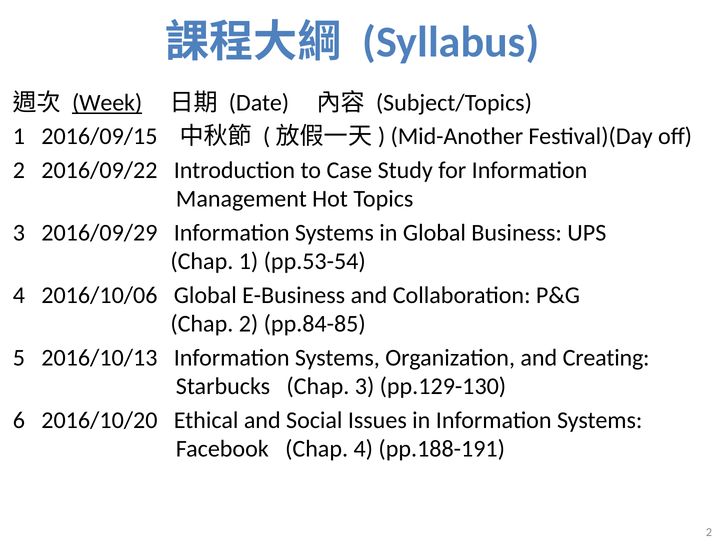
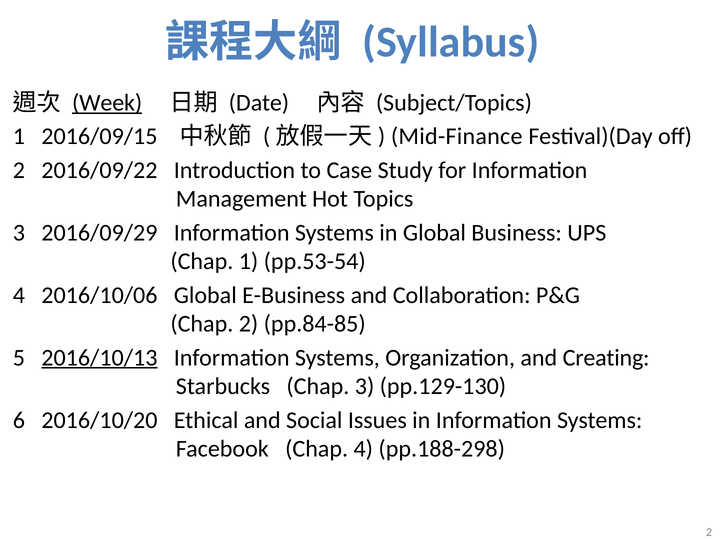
Mid-Another: Mid-Another -> Mid-Finance (457, 137)
2016/10/13 underline: none -> present (99, 358)
pp.188-191: pp.188-191 -> pp.188-298 (442, 449)
